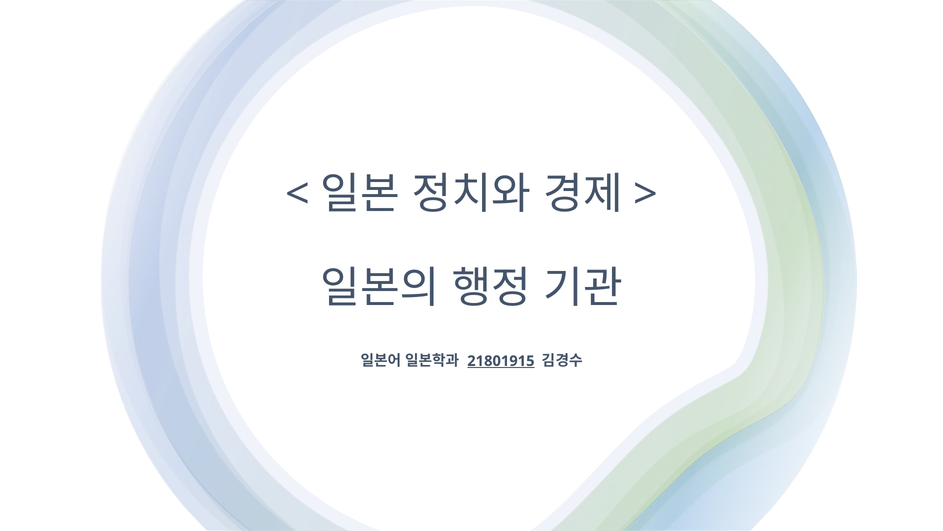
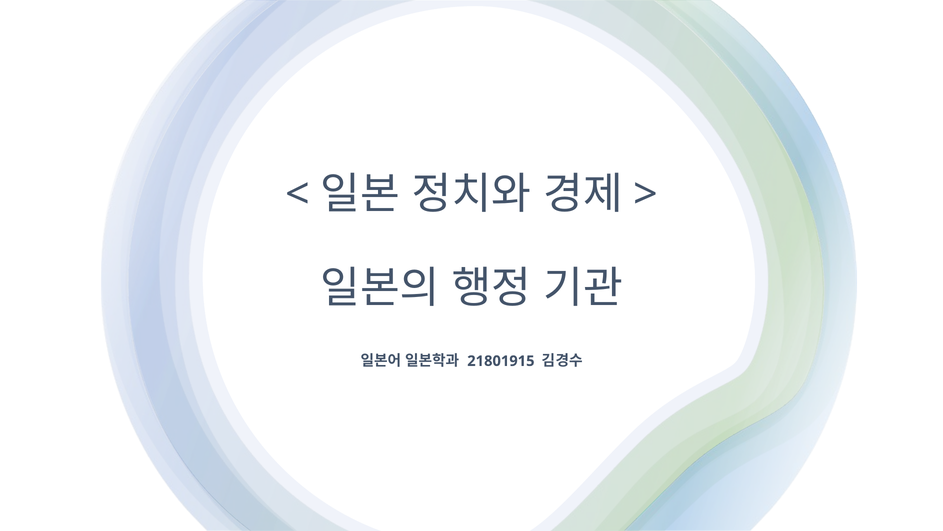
21801915 underline: present -> none (501, 361)
